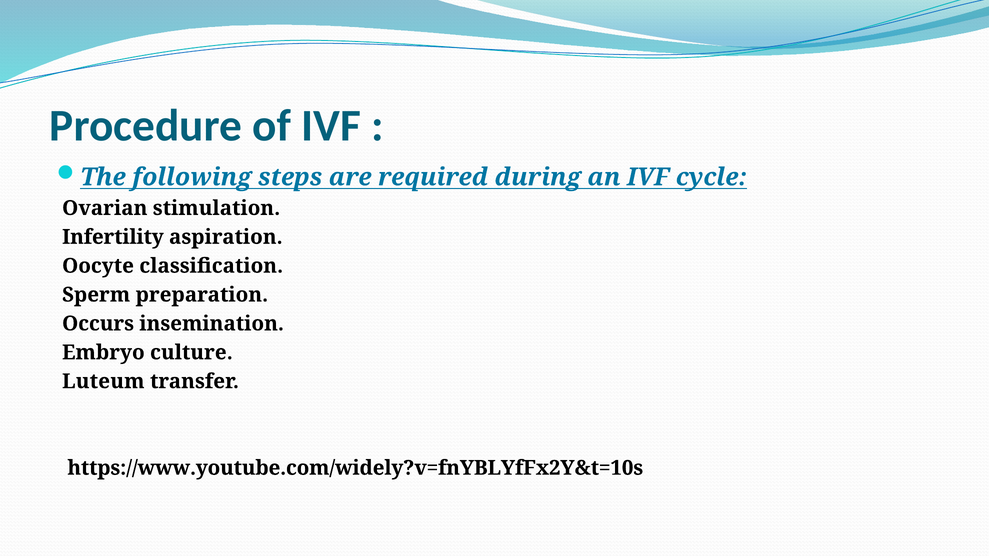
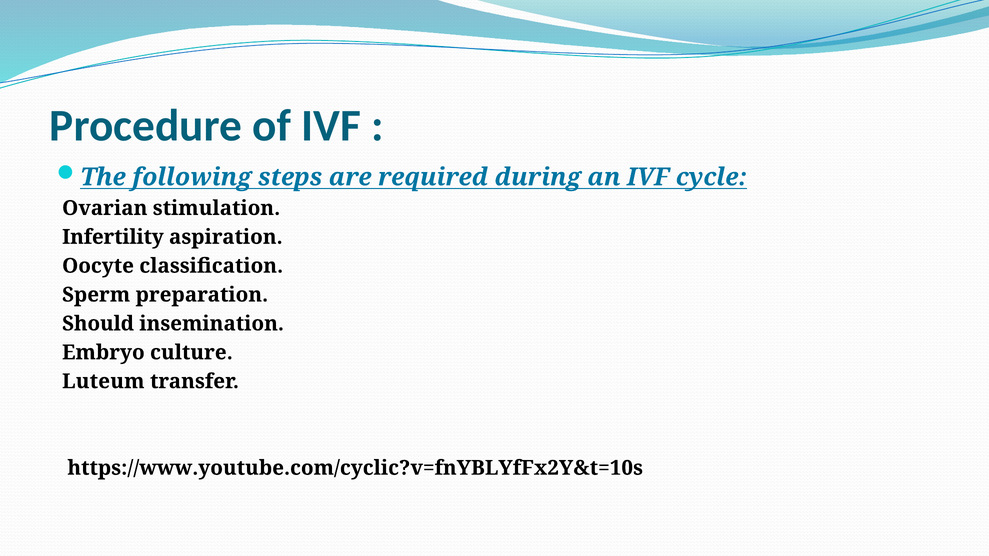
Occurs: Occurs -> Should (98, 324)
https://www.youtube.com/widely?v=fnYBLYfFx2Y&t=10s: https://www.youtube.com/widely?v=fnYBLYfFx2Y&t=10s -> https://www.youtube.com/cyclic?v=fnYBLYfFx2Y&t=10s (355, 468)
